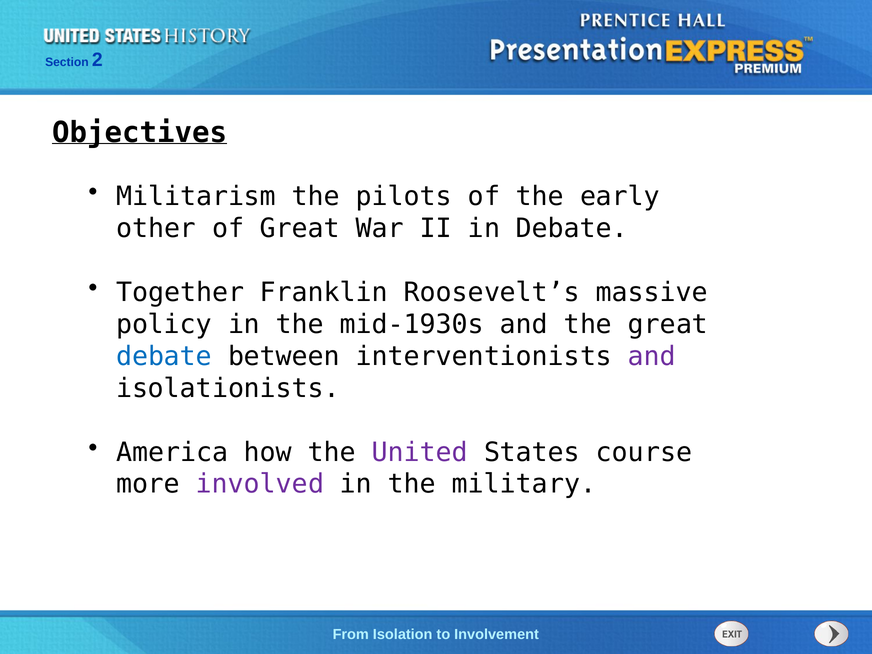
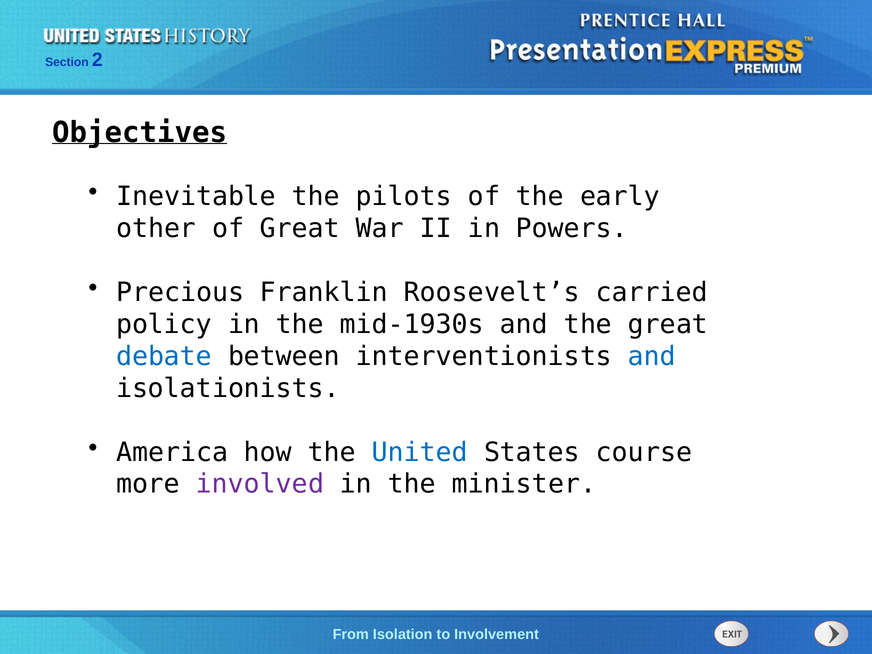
Militarism: Militarism -> Inevitable (196, 197)
in Debate: Debate -> Powers (572, 229)
Together: Together -> Precious (180, 292)
massive: massive -> carried (652, 292)
and colour: purple -> blue (652, 356)
United colour: purple -> blue (420, 452)
military: military -> minister (524, 484)
